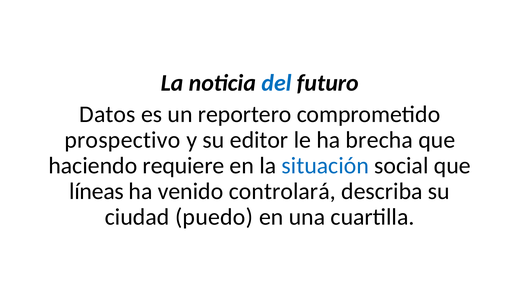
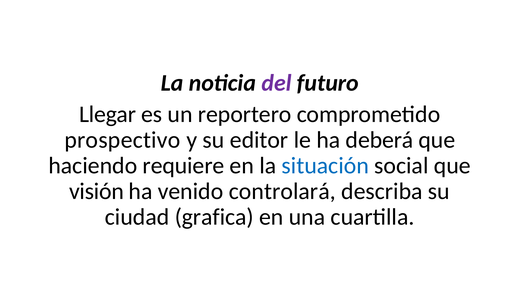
del colour: blue -> purple (277, 83)
Datos: Datos -> Llegar (108, 114)
brecha: brecha -> deberá (379, 140)
líneas: líneas -> visión (97, 192)
puedo: puedo -> grafica (214, 217)
